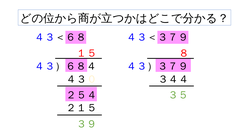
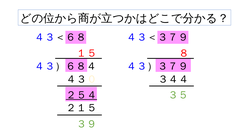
２５４ underline: none -> present (81, 95)
